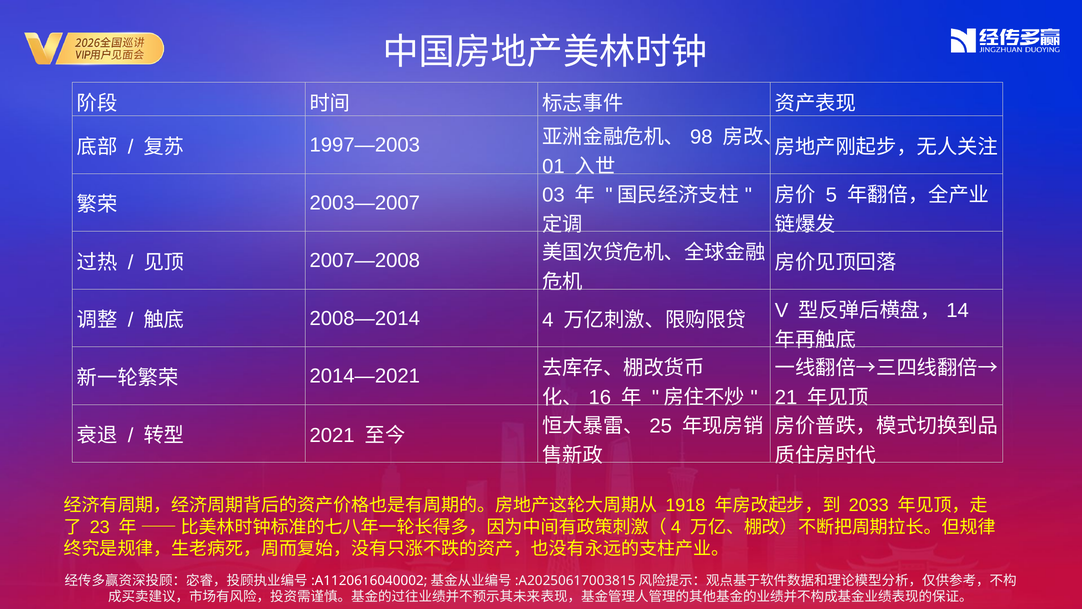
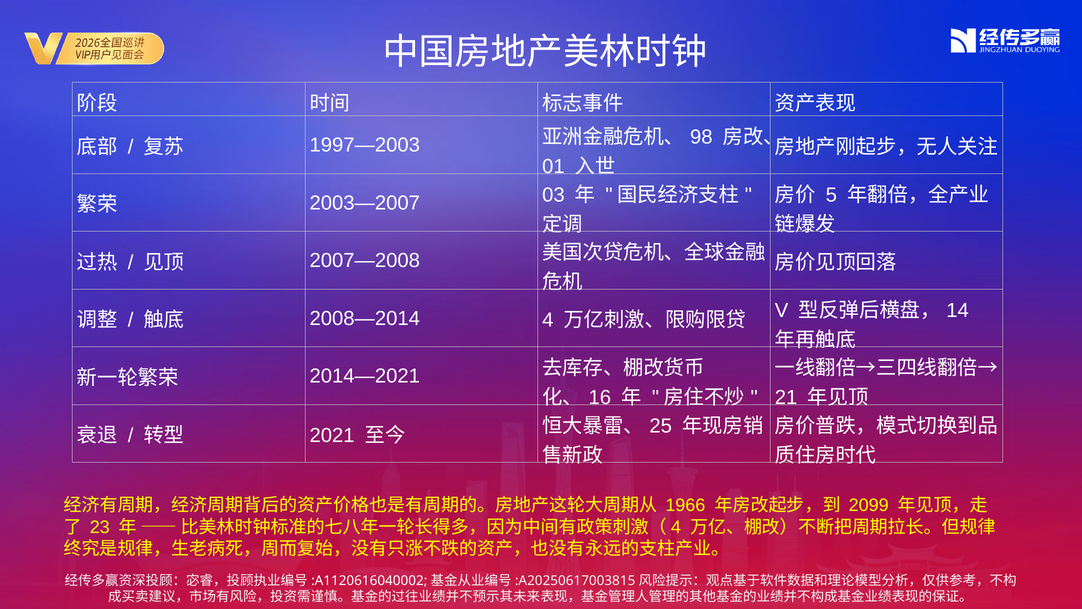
1918: 1918 -> 1966 (685, 505)
2033: 2033 -> 2099 (869, 505)
